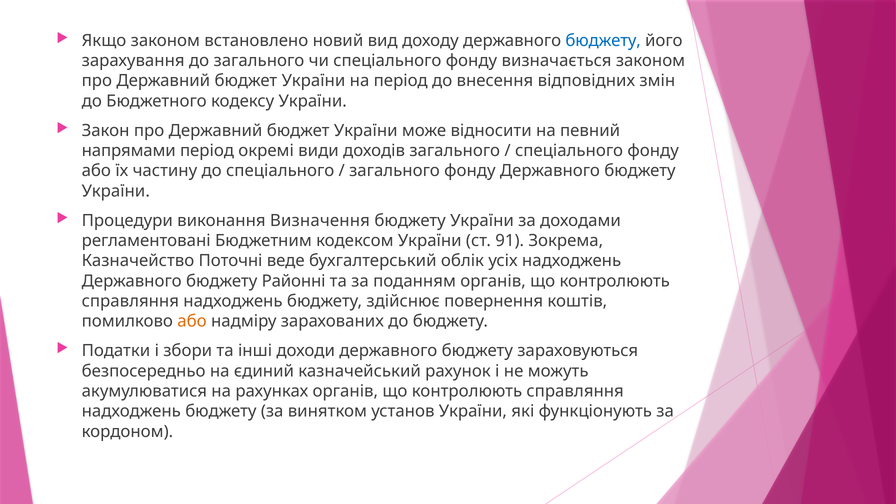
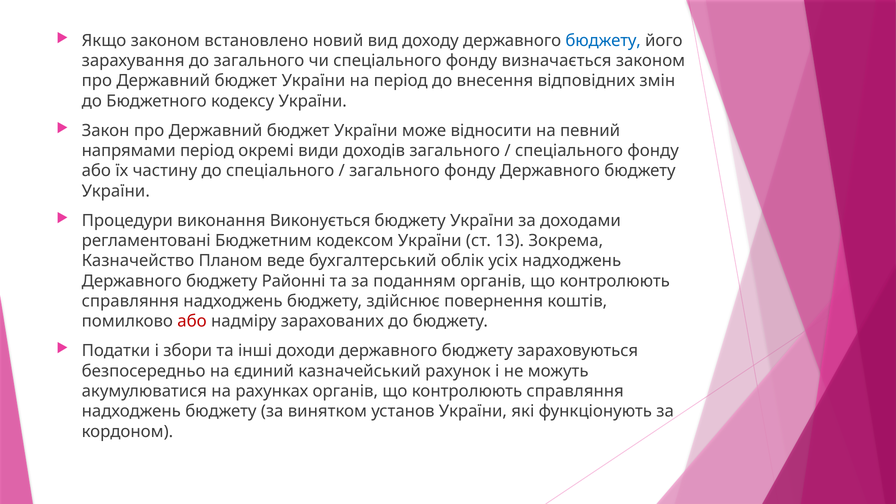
Визначення: Визначення -> Виконується (320, 221)
91: 91 -> 13 (510, 241)
Поточні: Поточні -> Планом (231, 261)
або colour: orange -> red (192, 321)
